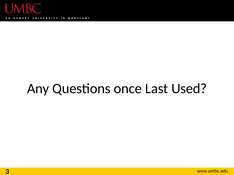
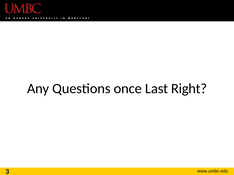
Used: Used -> Right (189, 89)
